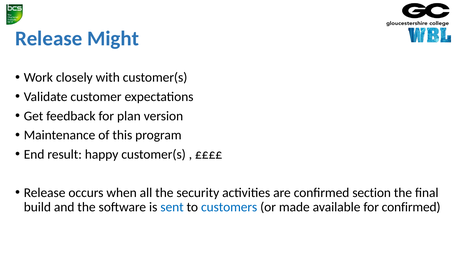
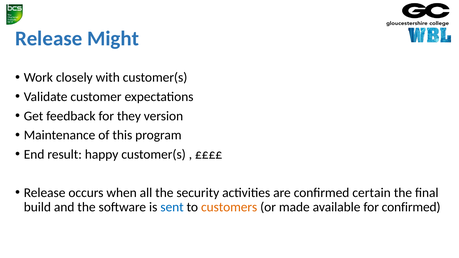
plan: plan -> they (129, 116)
section: section -> certain (372, 193)
customers colour: blue -> orange (229, 207)
